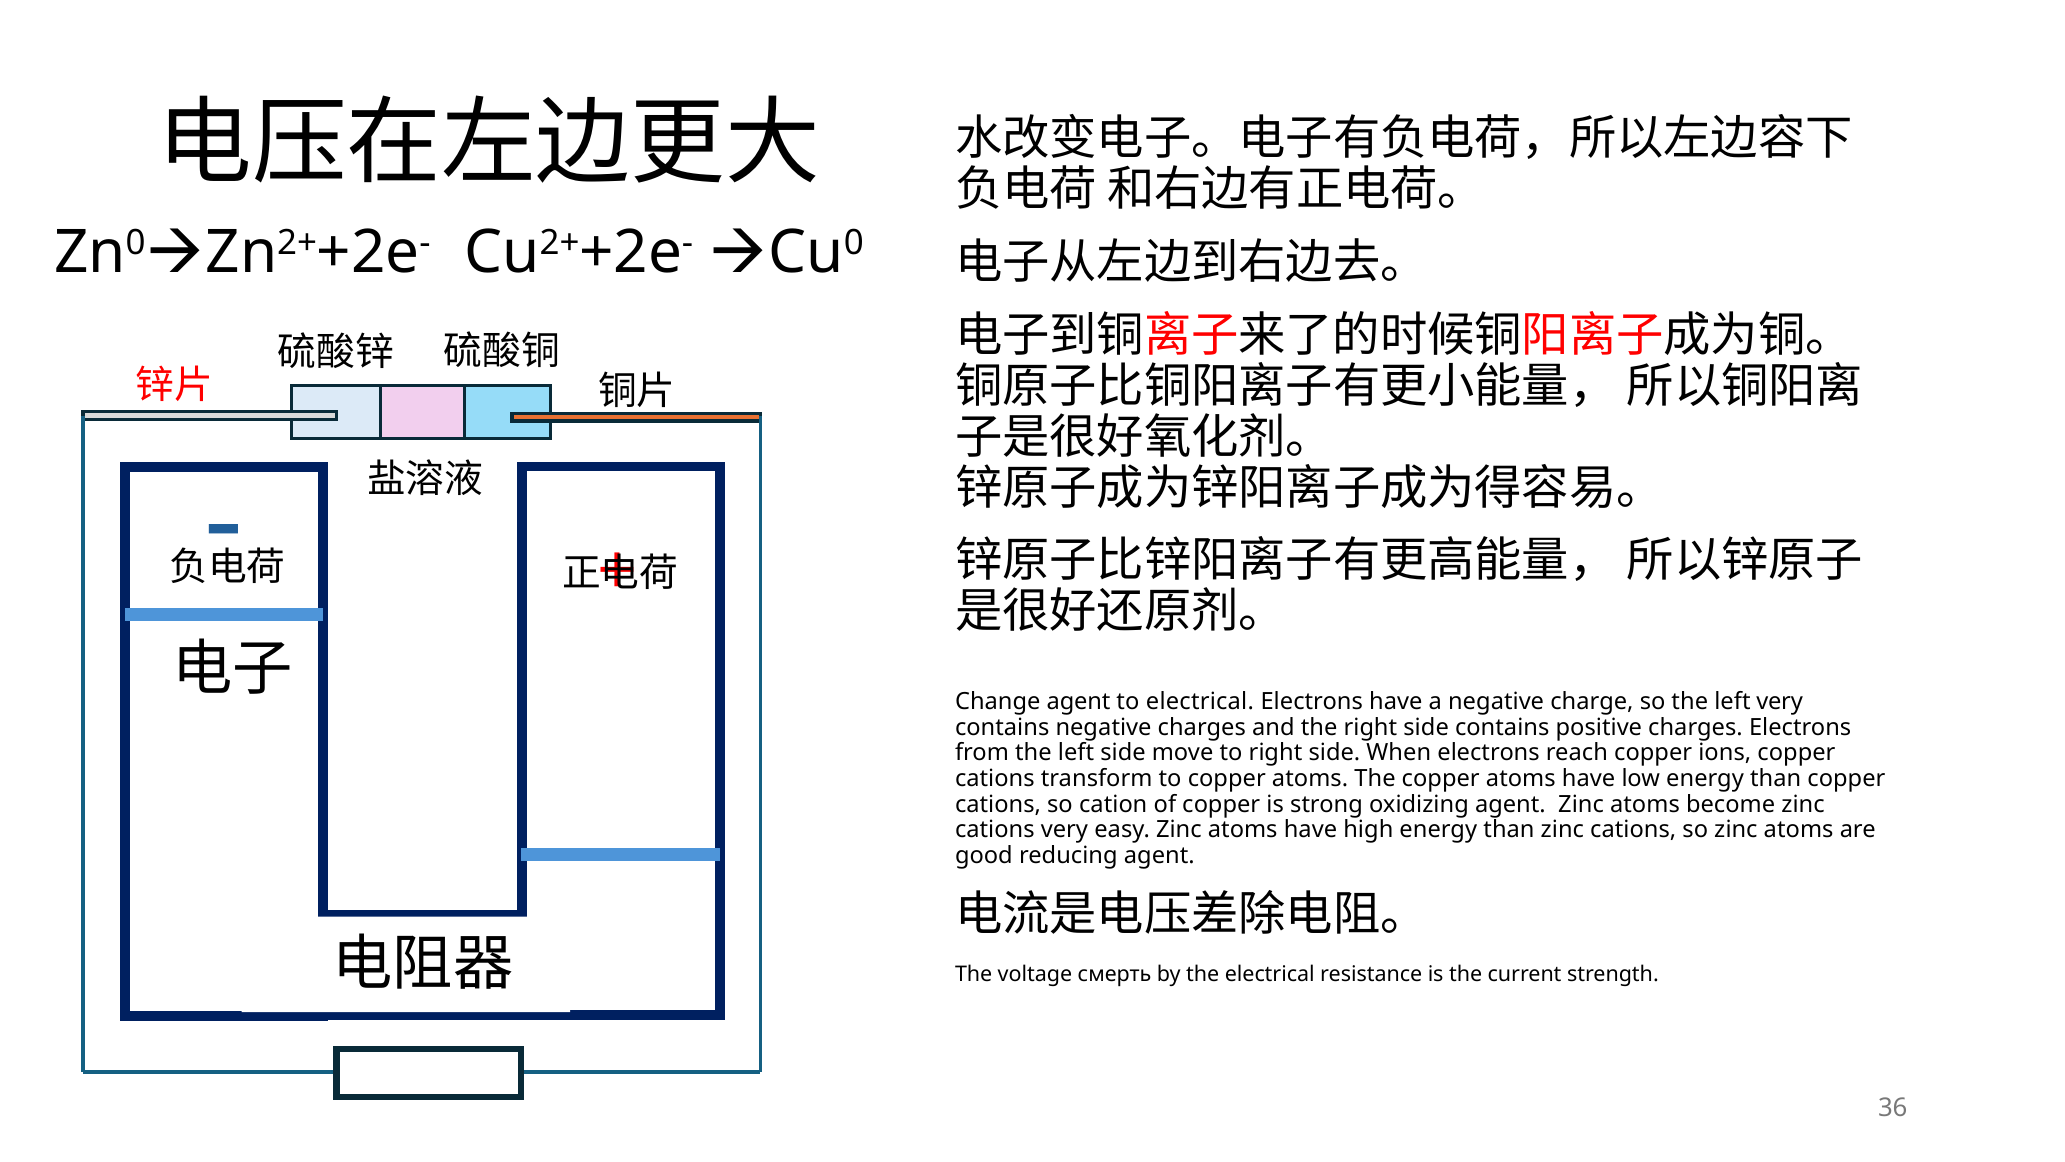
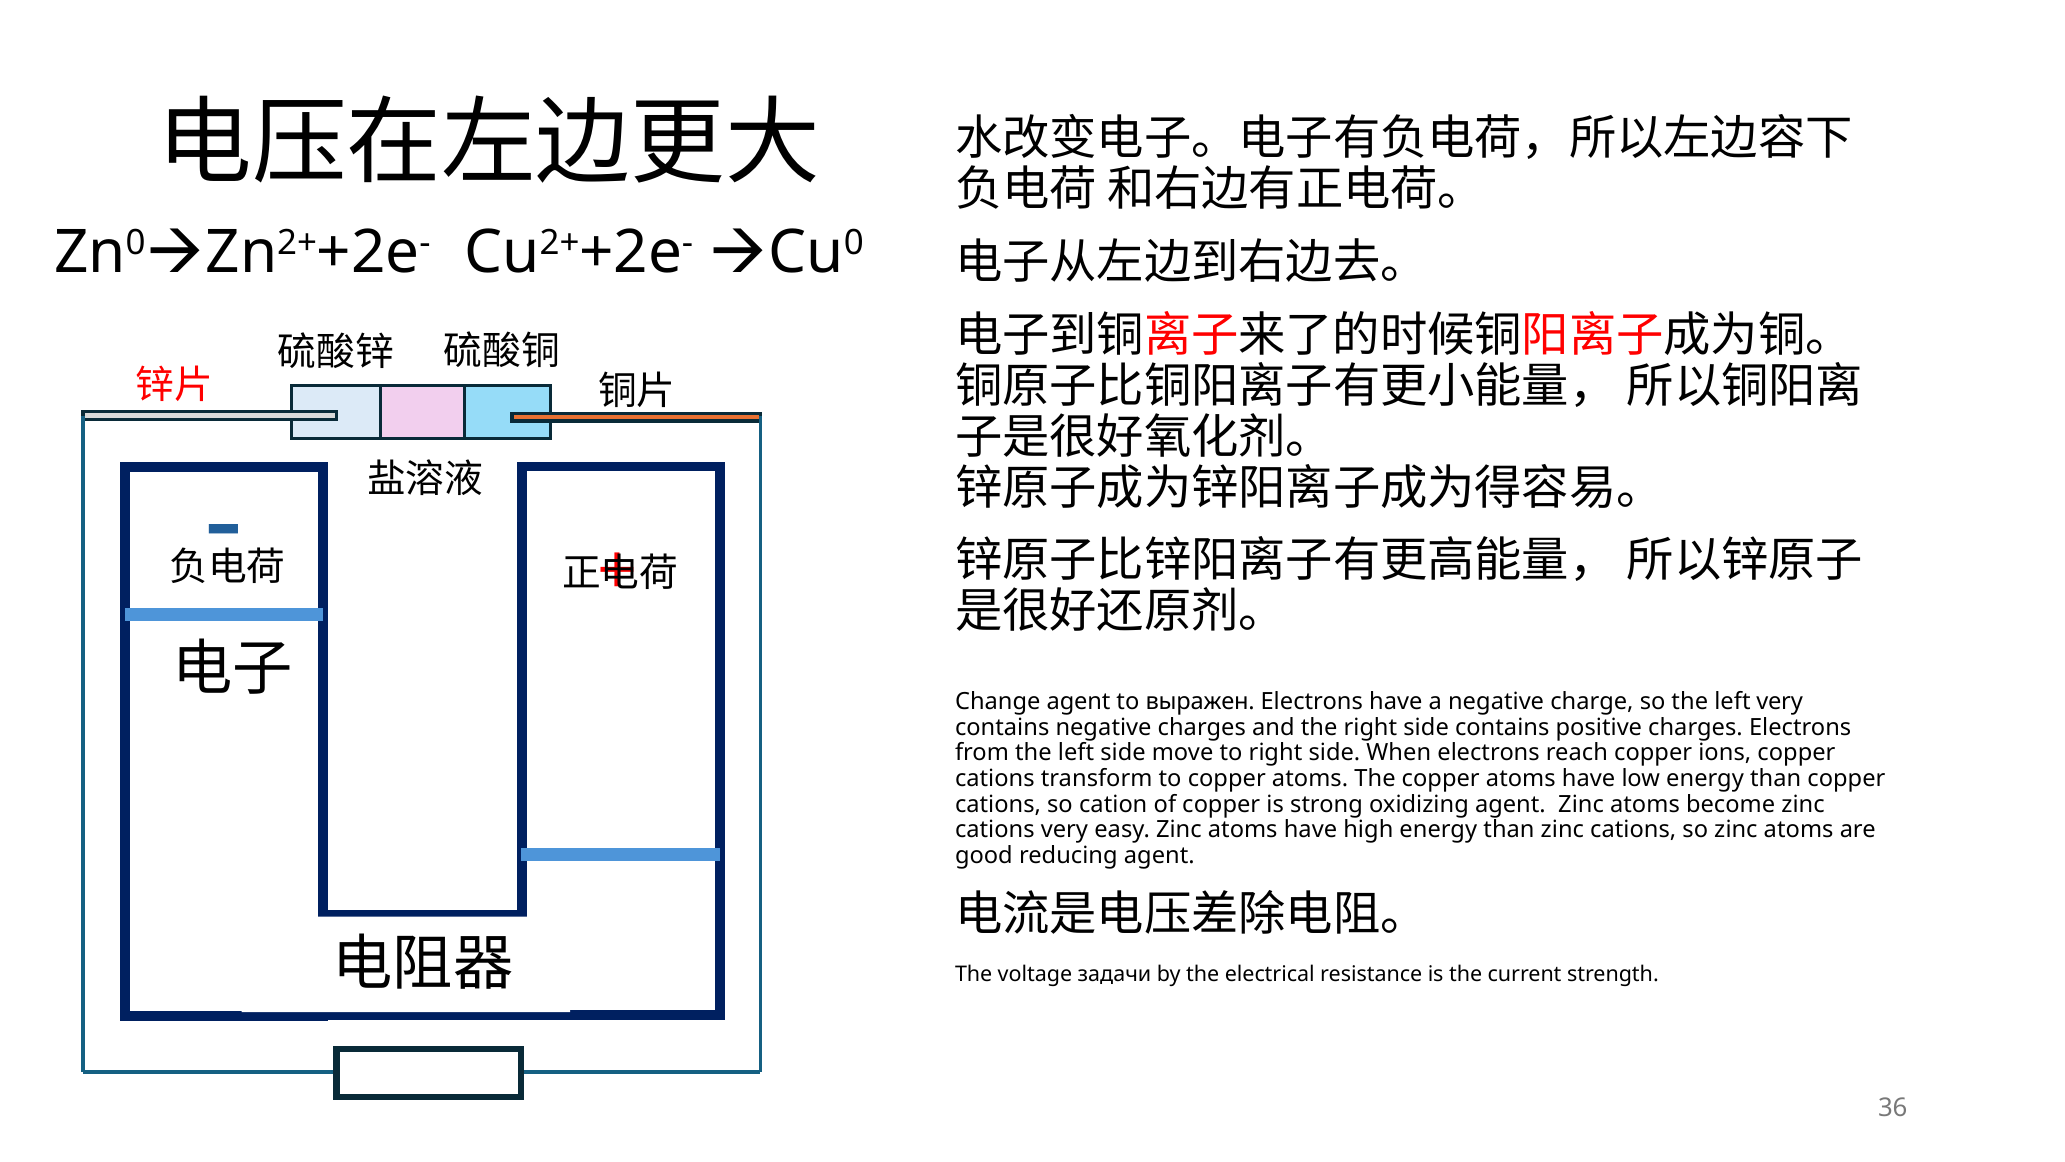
to electrical: electrical -> выражен (1200, 702)
смерть: смерть -> задачи (1115, 974)
